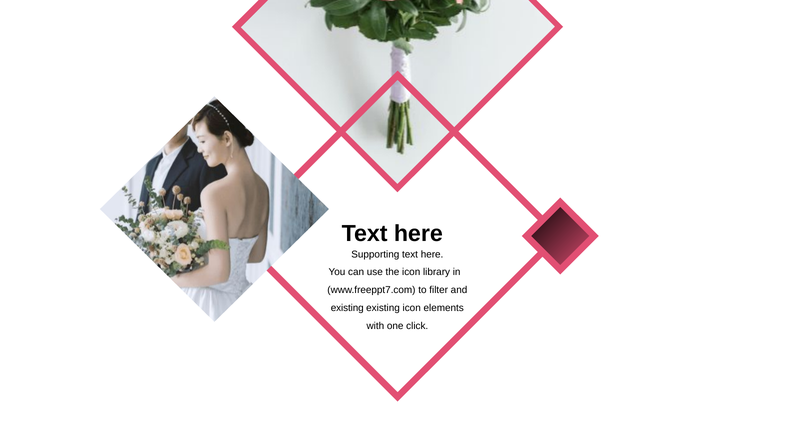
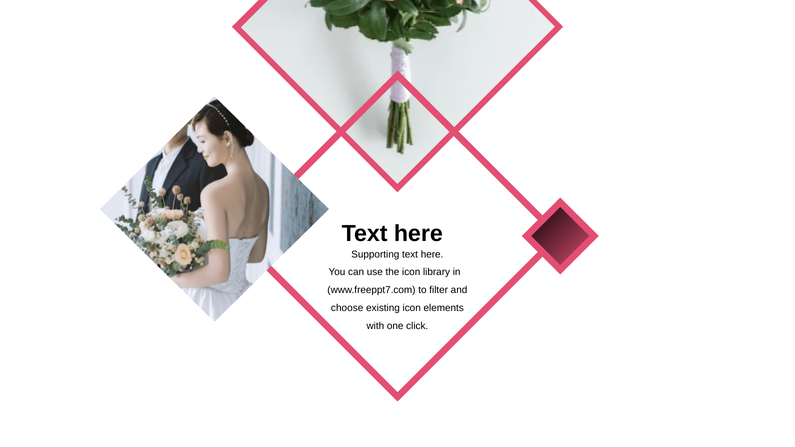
existing: existing -> choose (347, 308)
